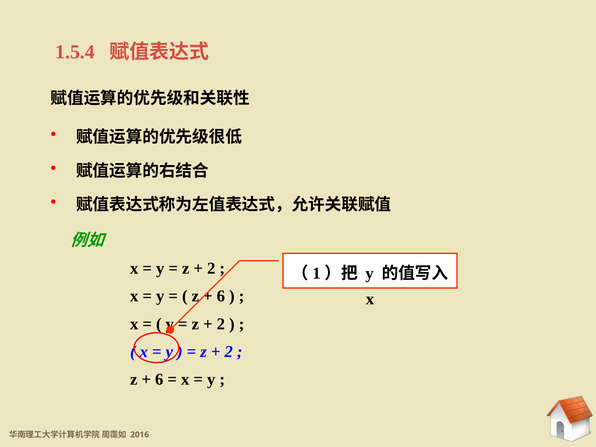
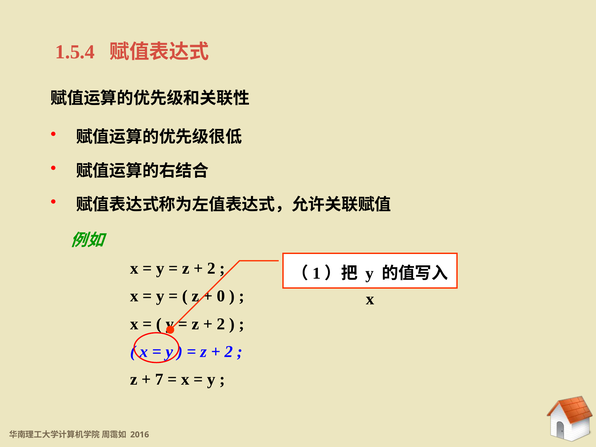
6: 6 -> 0 (221, 296)
6: 6 -> 7 (159, 379)
